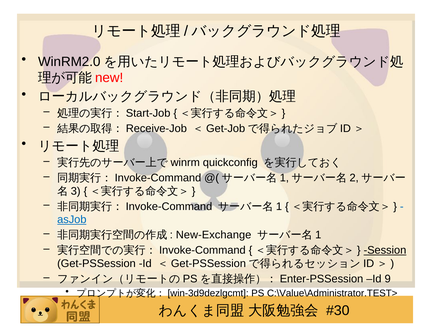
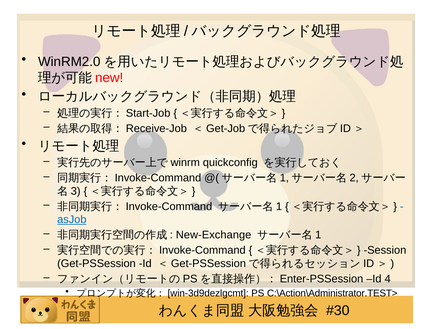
Session underline: present -> none (385, 251)
9: 9 -> 4 (388, 279)
C:\Value\Administrator.TEST>: C:\Value\Administrator.TEST> -> C:\Action\Administrator.TEST> (332, 293)
